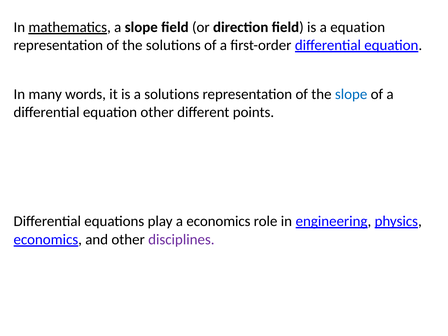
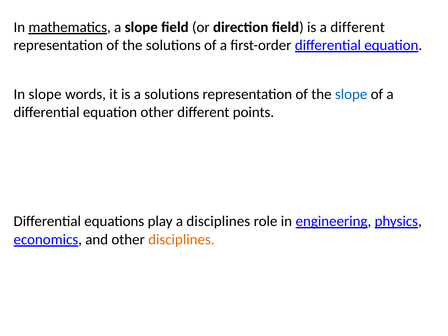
a equation: equation -> different (358, 27)
In many: many -> slope (45, 94)
a economics: economics -> disciplines (218, 221)
disciplines colour: purple -> orange (181, 239)
